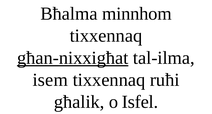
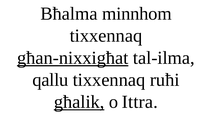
isem: isem -> qallu (50, 80)
għalik underline: none -> present (79, 102)
Isfel: Isfel -> Ittra (140, 102)
